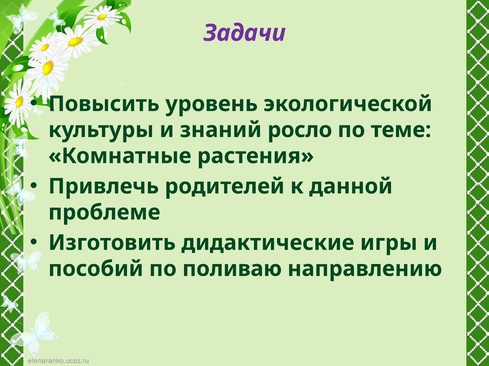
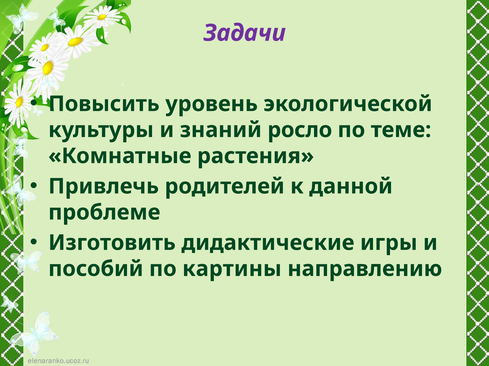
поливаю: поливаю -> картины (232, 269)
